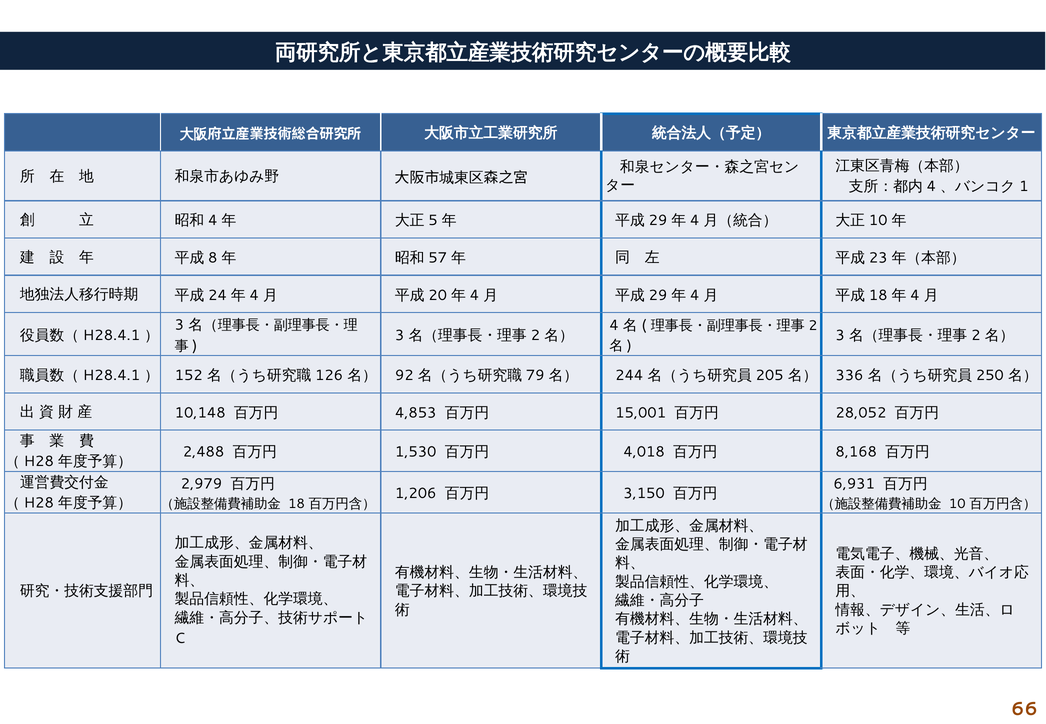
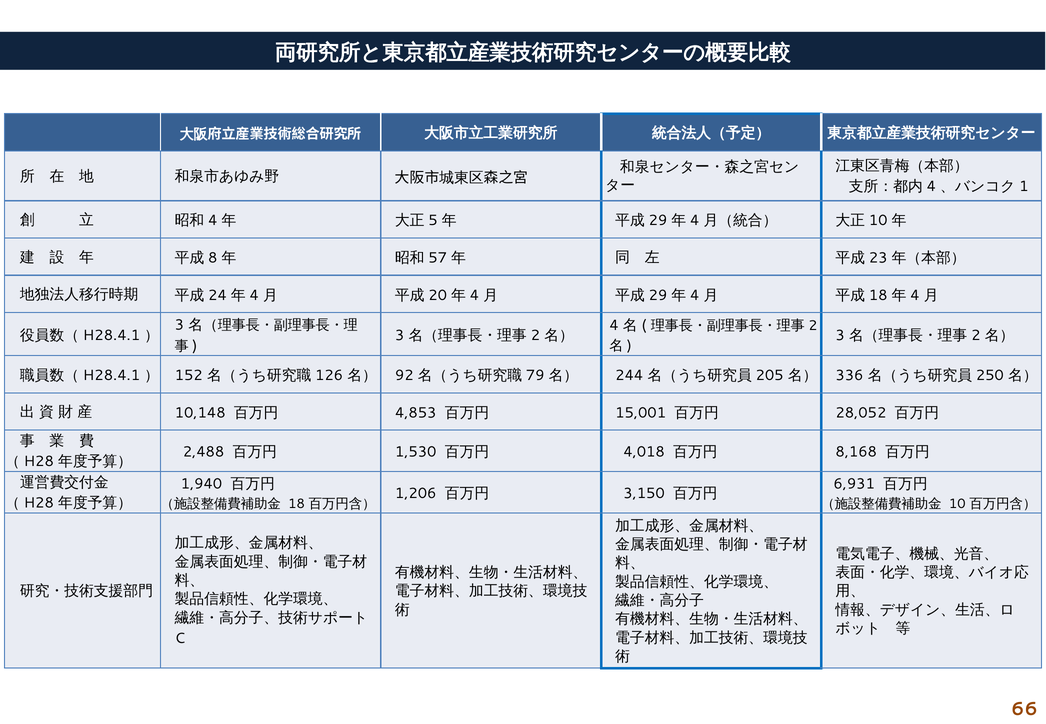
2,979: 2,979 -> 1,940 (201, 484)
